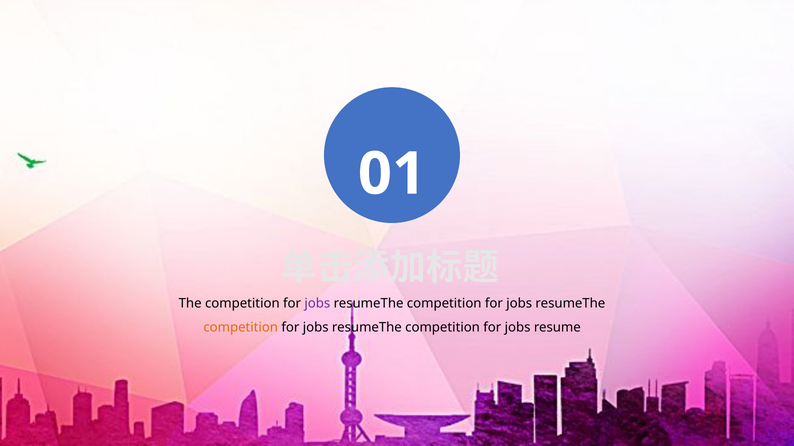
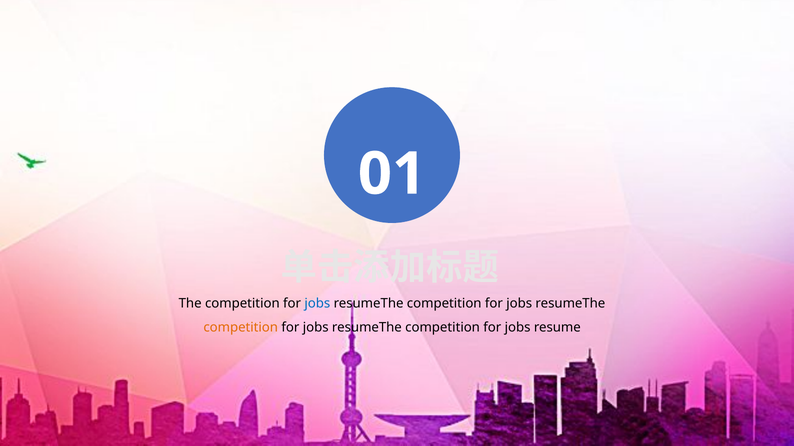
jobs colour: purple -> blue (317, 304)
